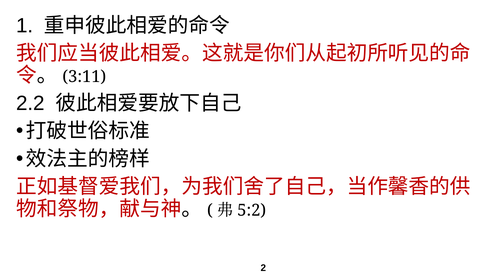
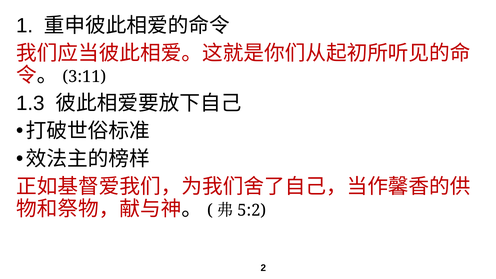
2.2: 2.2 -> 1.3 (30, 103)
